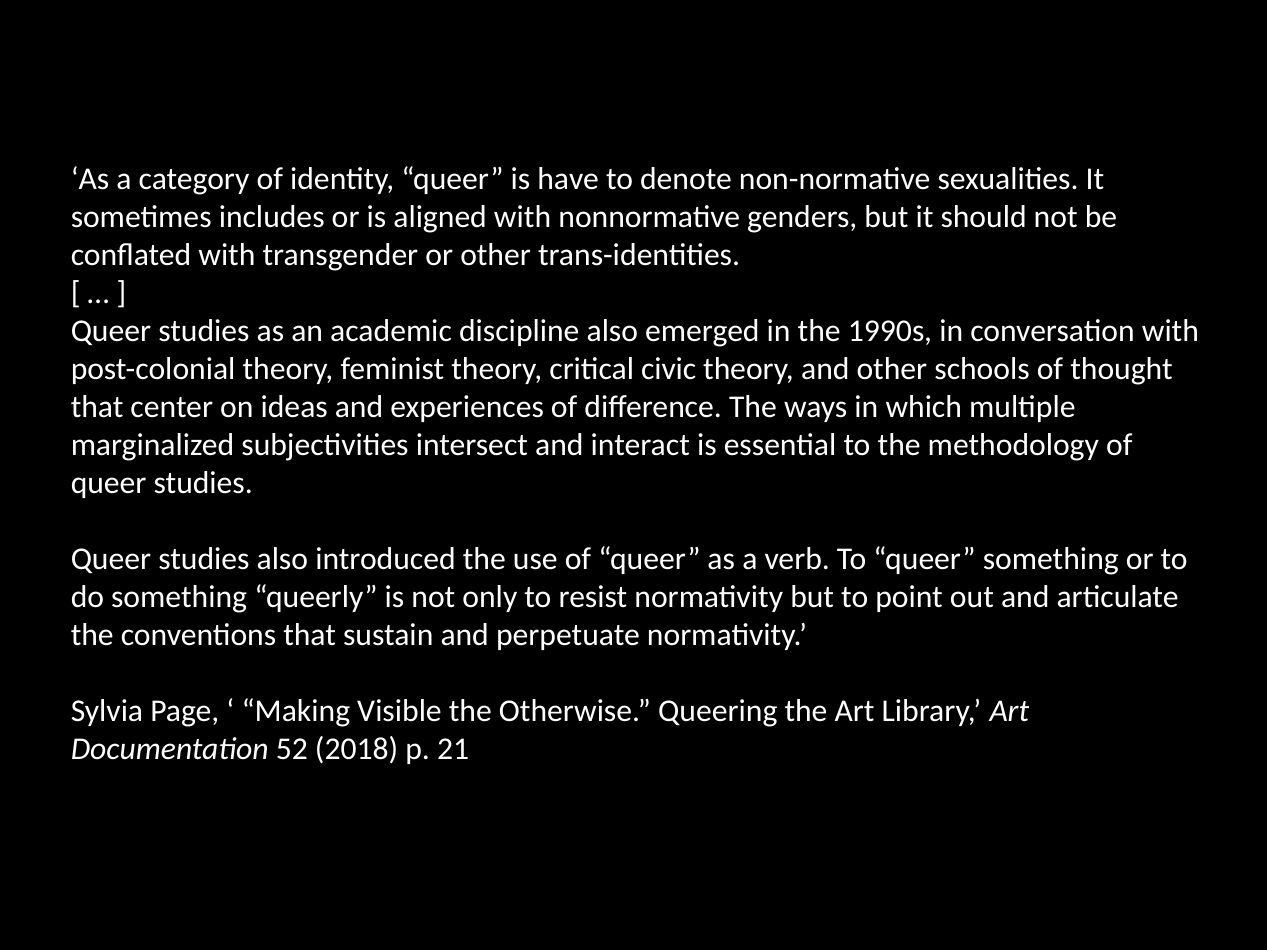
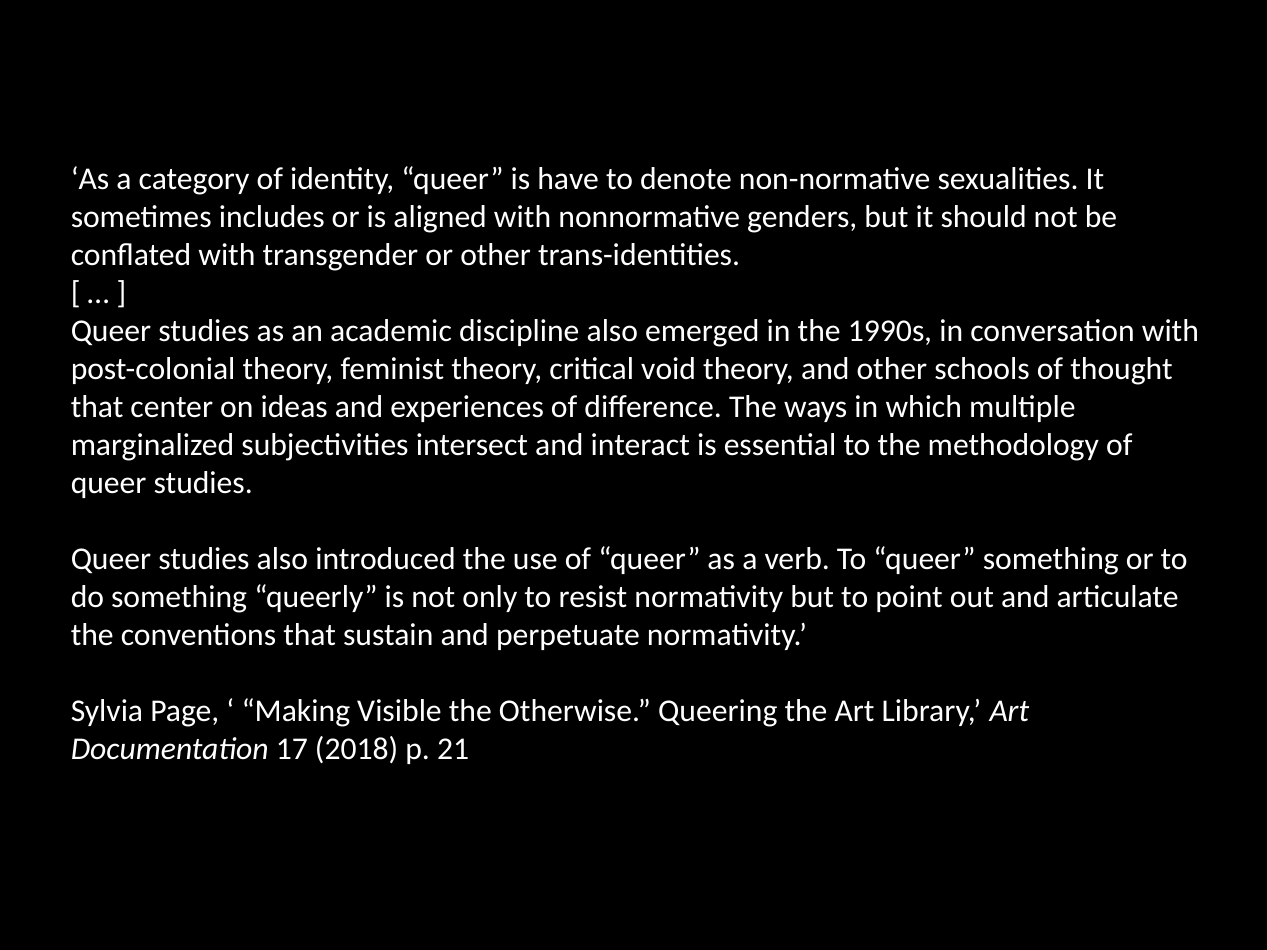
civic: civic -> void (669, 369)
52: 52 -> 17 (292, 749)
